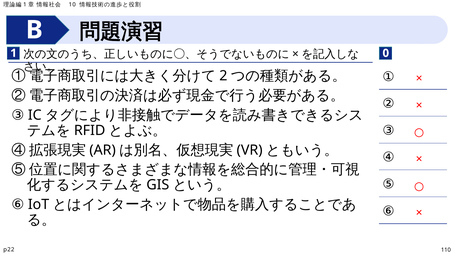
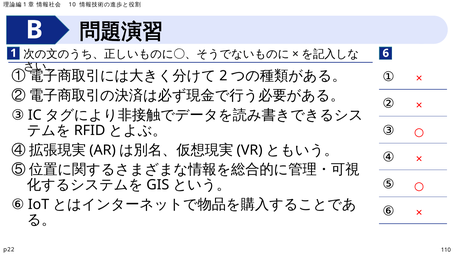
0: 0 -> 6 (386, 53)
